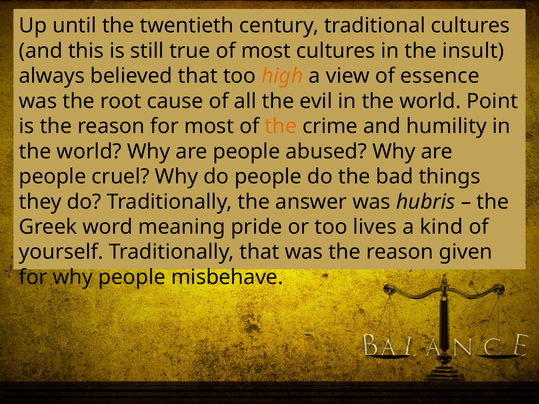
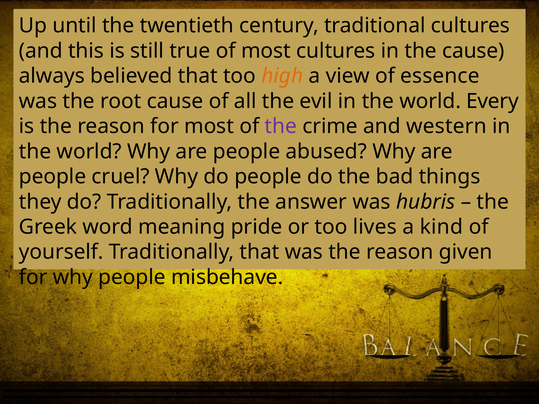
the insult: insult -> cause (473, 51)
Point: Point -> Every (492, 101)
the colour: orange -> purple (281, 126)
humility: humility -> western (446, 126)
